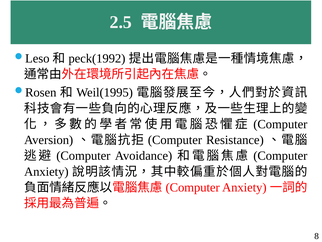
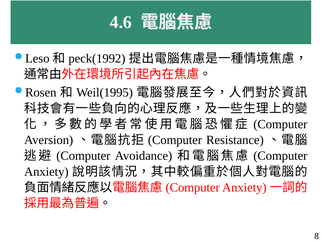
2.5: 2.5 -> 4.6 (121, 22)
